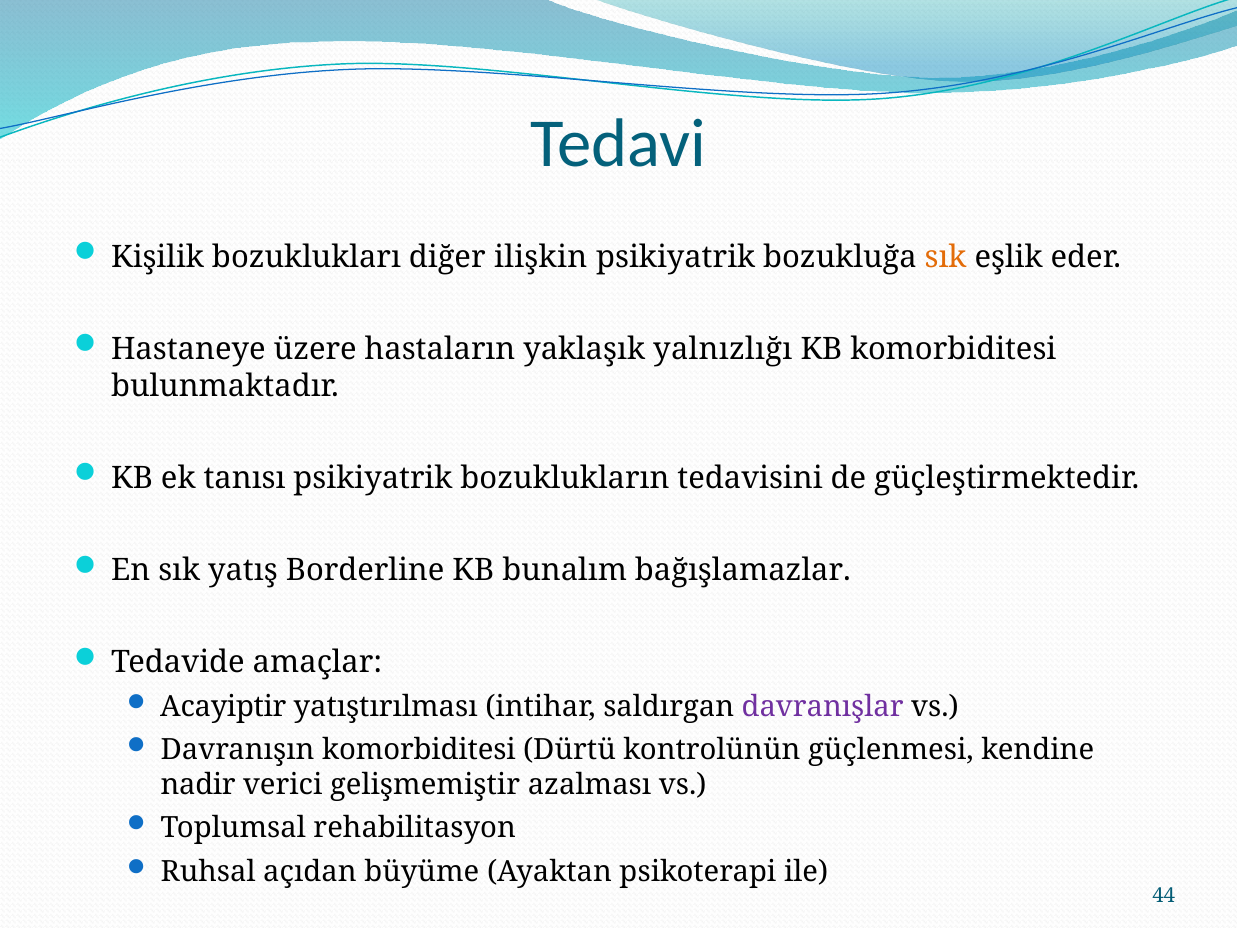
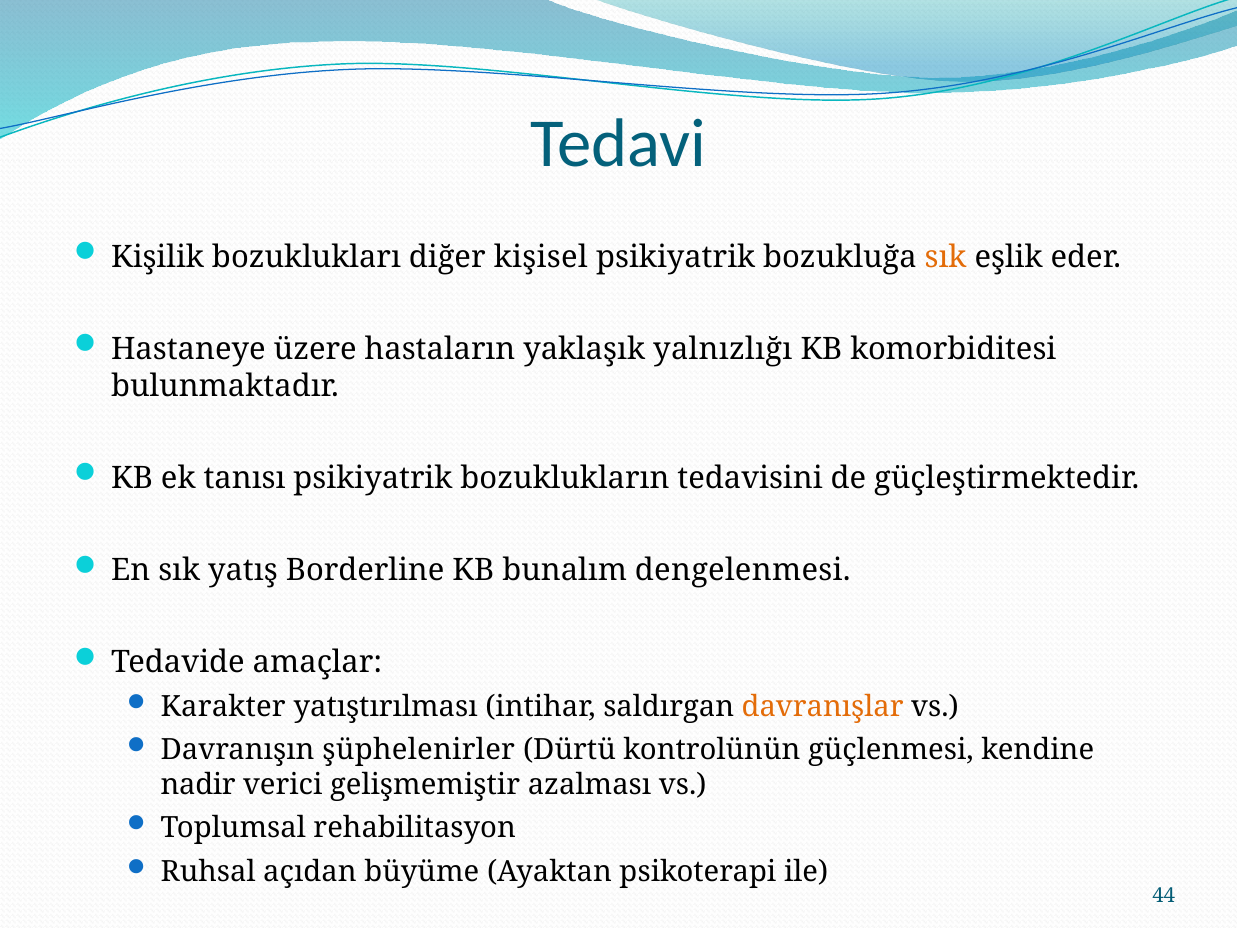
ilişkin: ilişkin -> kişisel (541, 257)
bağışlamazlar: bağışlamazlar -> dengelenmesi (743, 570)
Acayiptir: Acayiptir -> Karakter (223, 706)
davranışlar colour: purple -> orange (823, 706)
Davranışın komorbiditesi: komorbiditesi -> şüphelenirler (419, 750)
